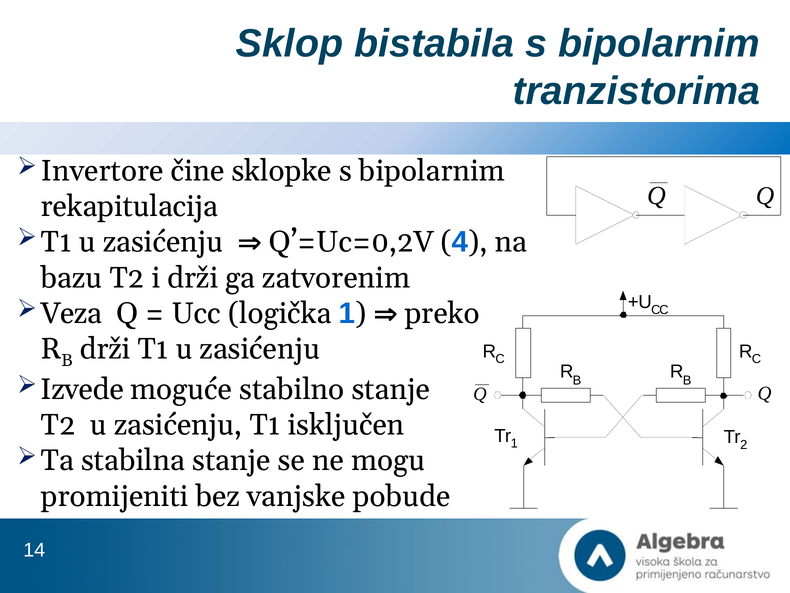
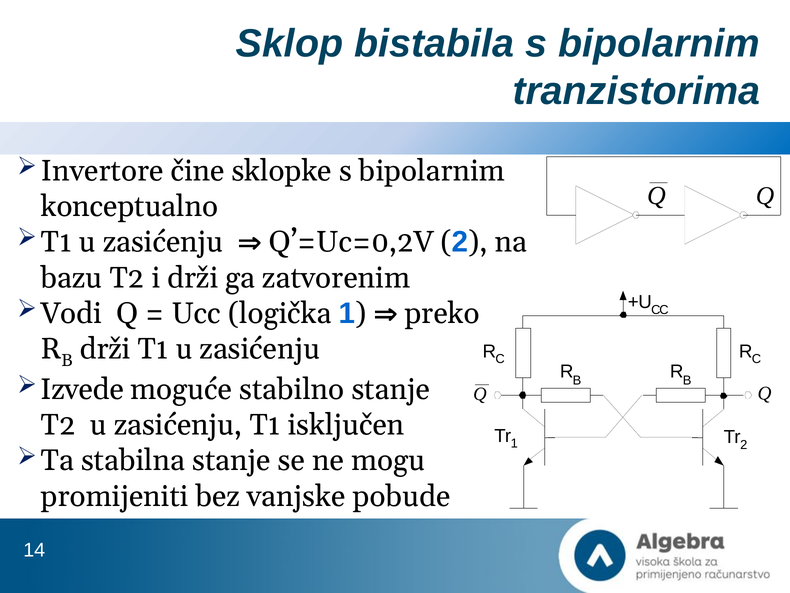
rekapitulacija: rekapitulacija -> konceptualno (129, 206)
4: 4 -> 2 (460, 242)
Veza: Veza -> Vodi (71, 313)
